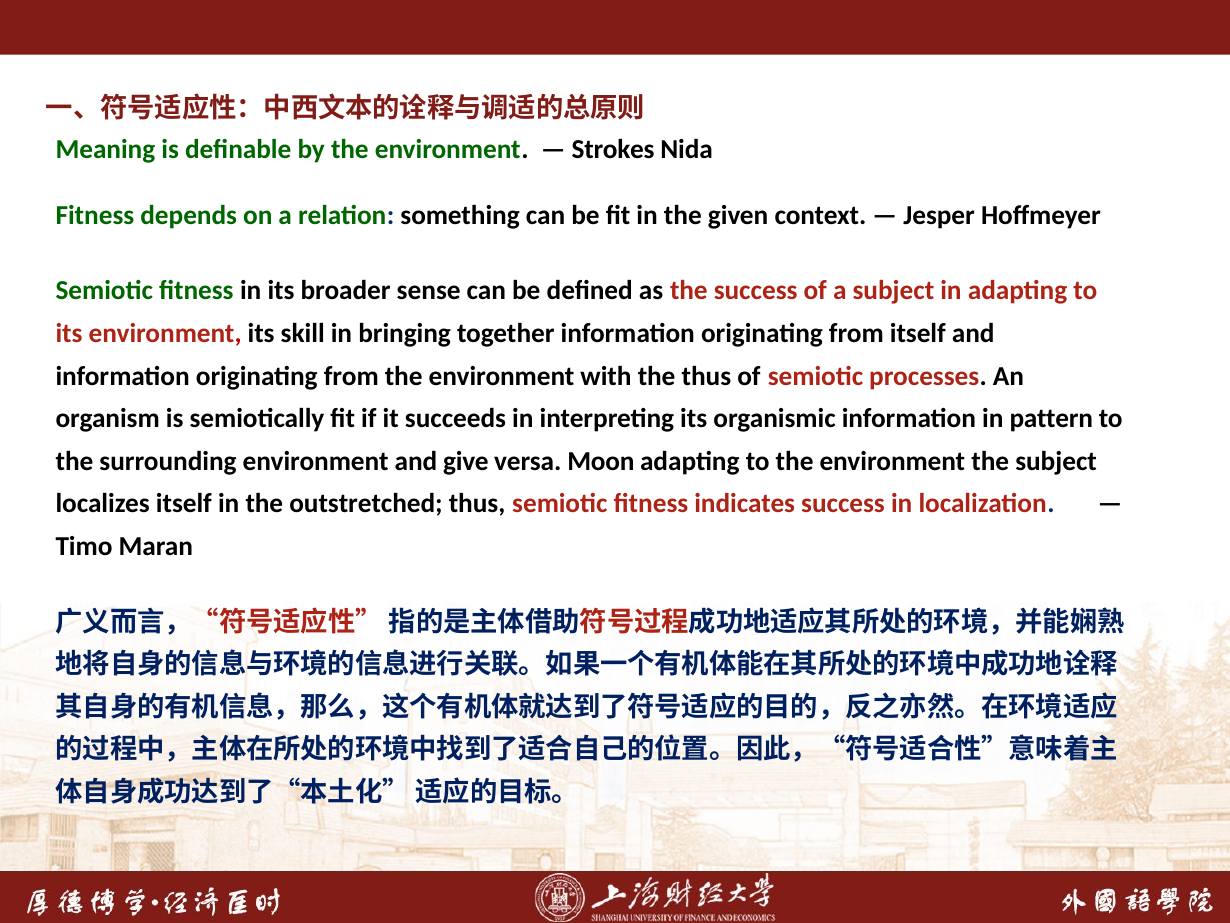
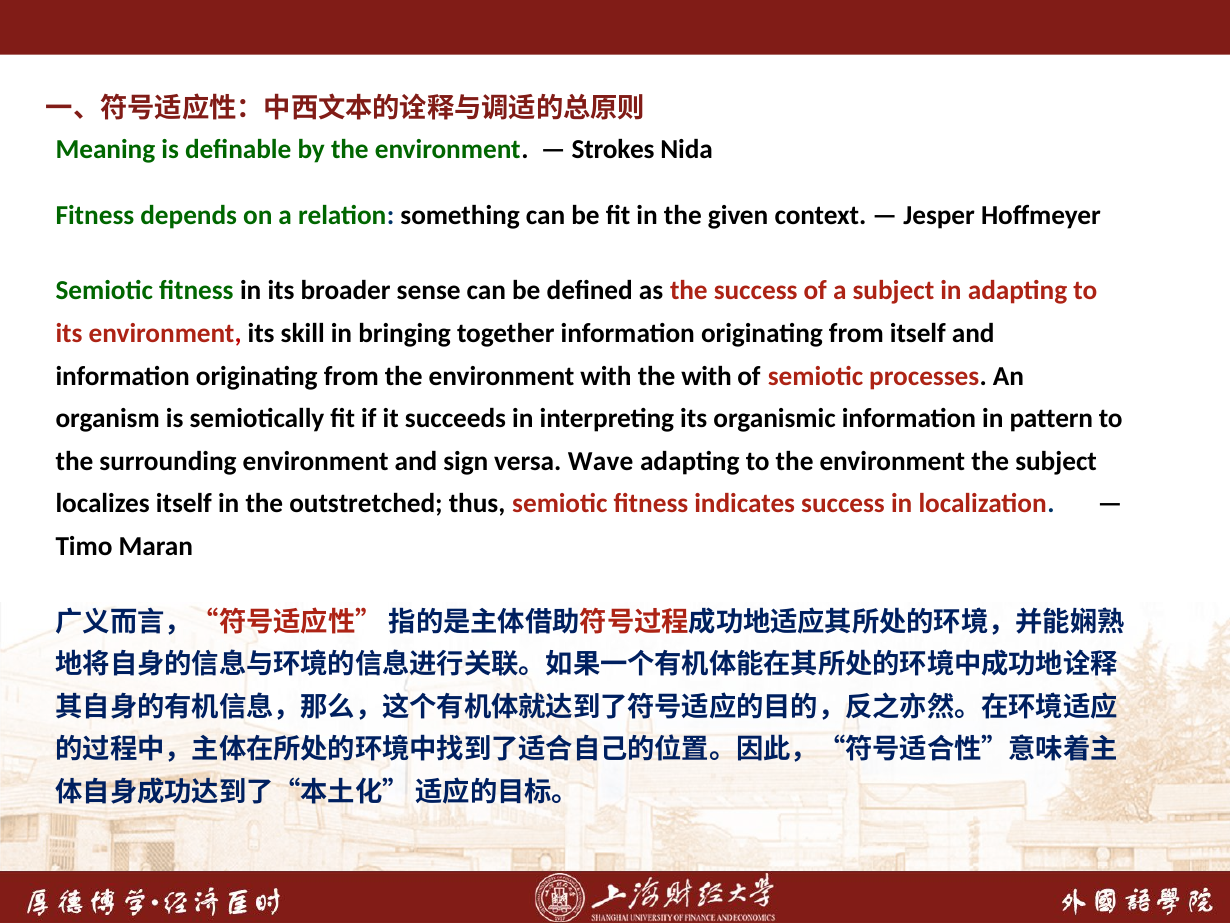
the thus: thus -> with (707, 376)
give: give -> sign (466, 461)
Moon: Moon -> Wave (601, 461)
